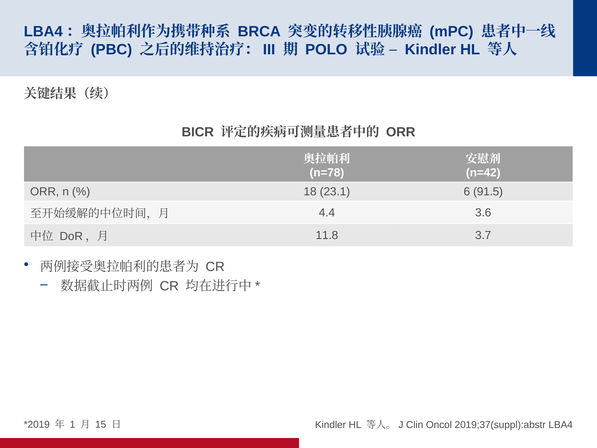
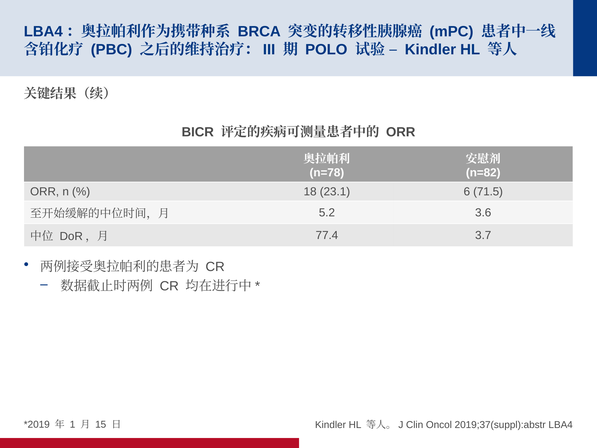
n=42: n=42 -> n=82 (483, 173)
91.5: 91.5 -> 71.5 (488, 192)
4.4: 4.4 -> 5.2 (327, 213)
11.8: 11.8 -> 77.4 (327, 235)
